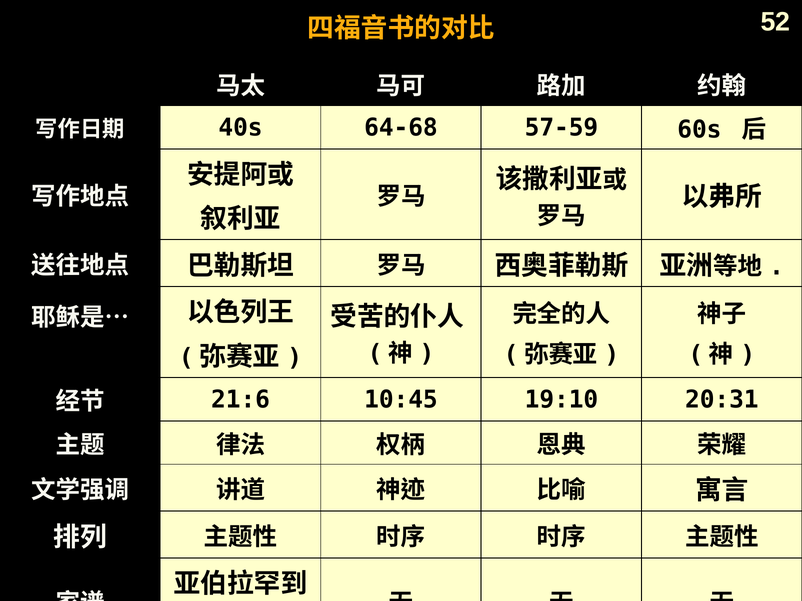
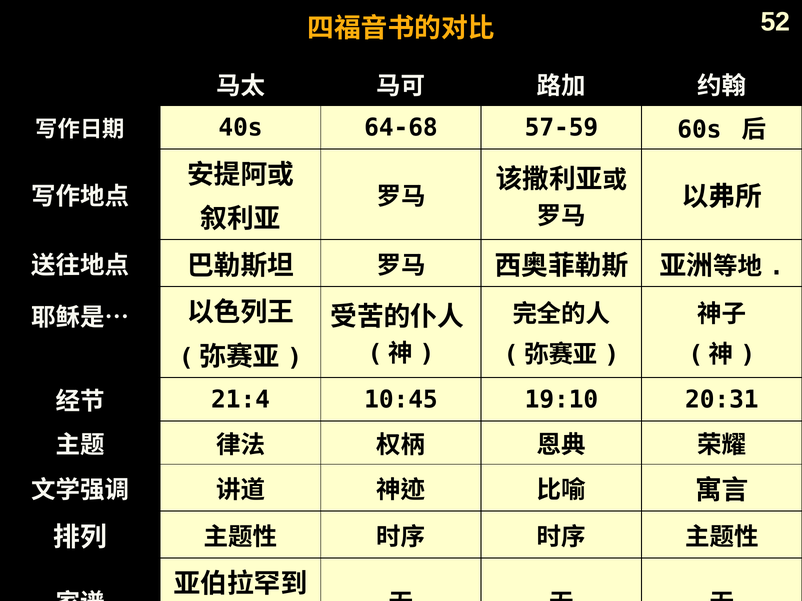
21:6: 21:6 -> 21:4 (241, 400)
